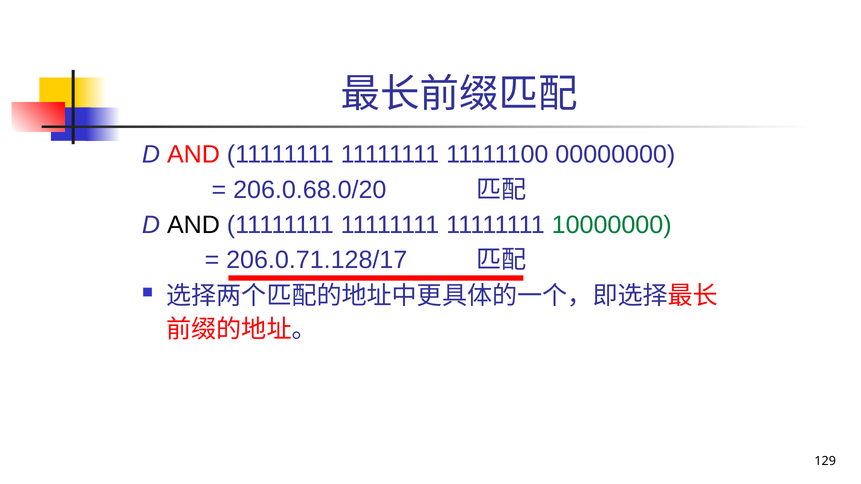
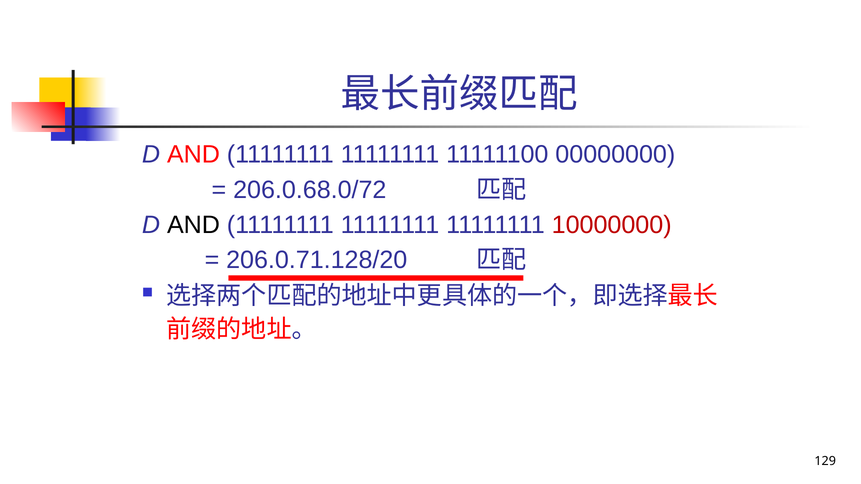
206.0.68.0/20: 206.0.68.0/20 -> 206.0.68.0/72 (310, 190)
10000000 colour: green -> red (612, 225)
206.0.71.128/17: 206.0.71.128/17 -> 206.0.71.128/20 (317, 260)
